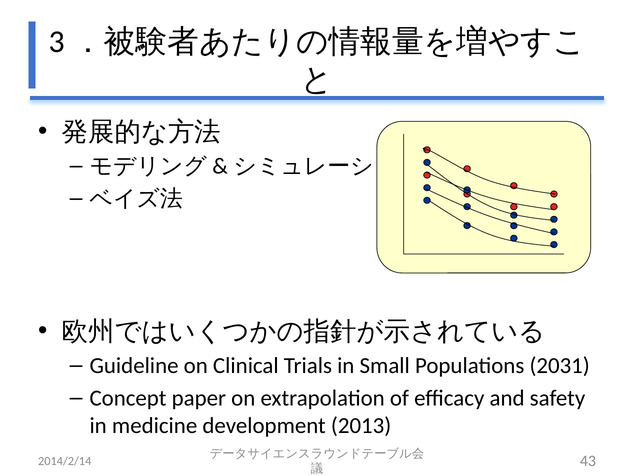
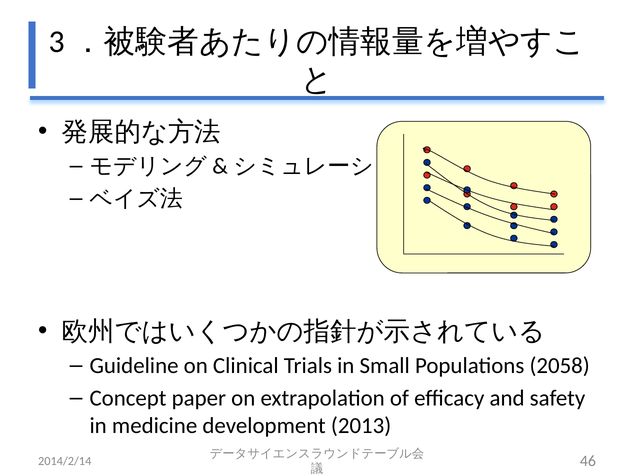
2031: 2031 -> 2058 (560, 365)
43: 43 -> 46 (588, 461)
